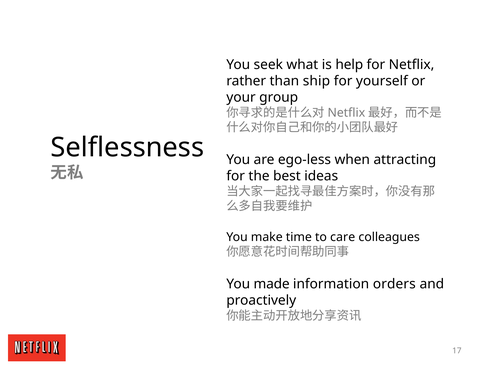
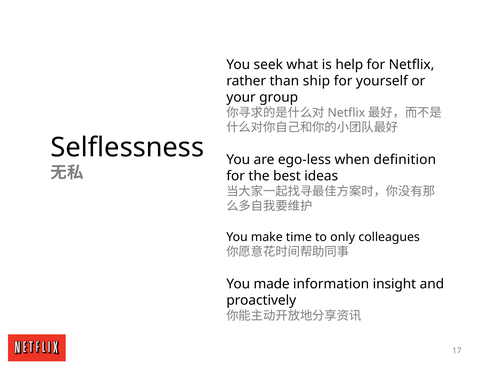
attracting: attracting -> definition (405, 160)
care: care -> only (343, 237)
orders: orders -> insight (394, 284)
